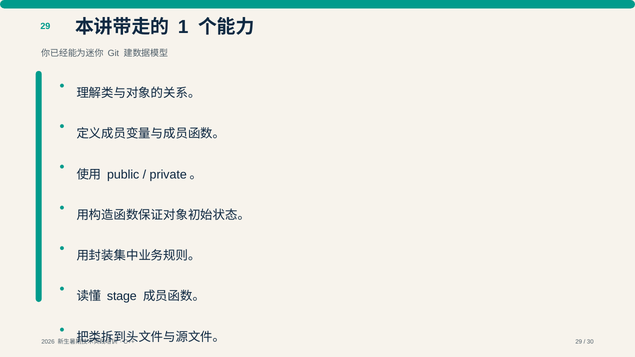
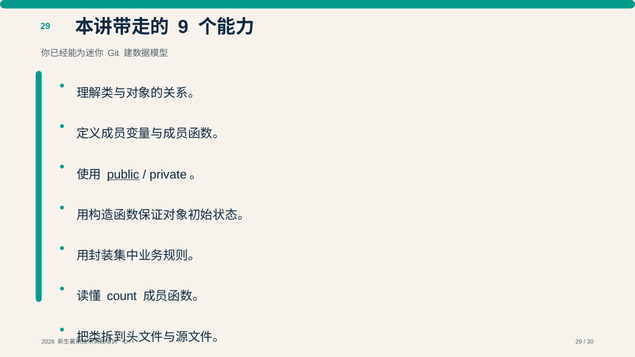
1: 1 -> 9 (183, 27)
public underline: none -> present (123, 175)
stage: stage -> count (122, 297)
